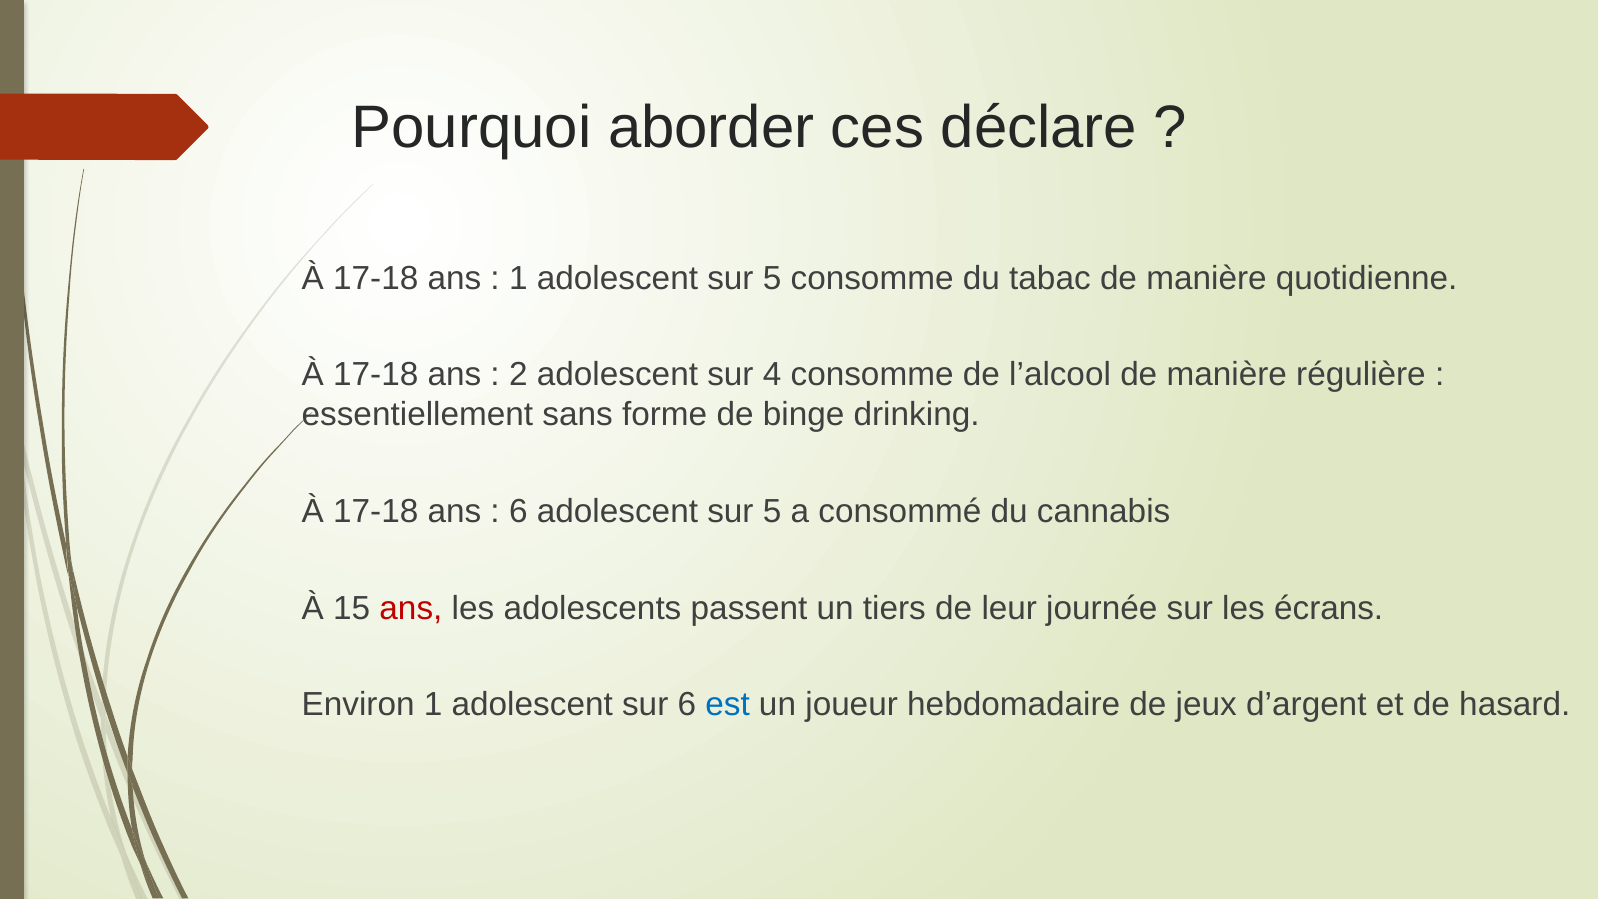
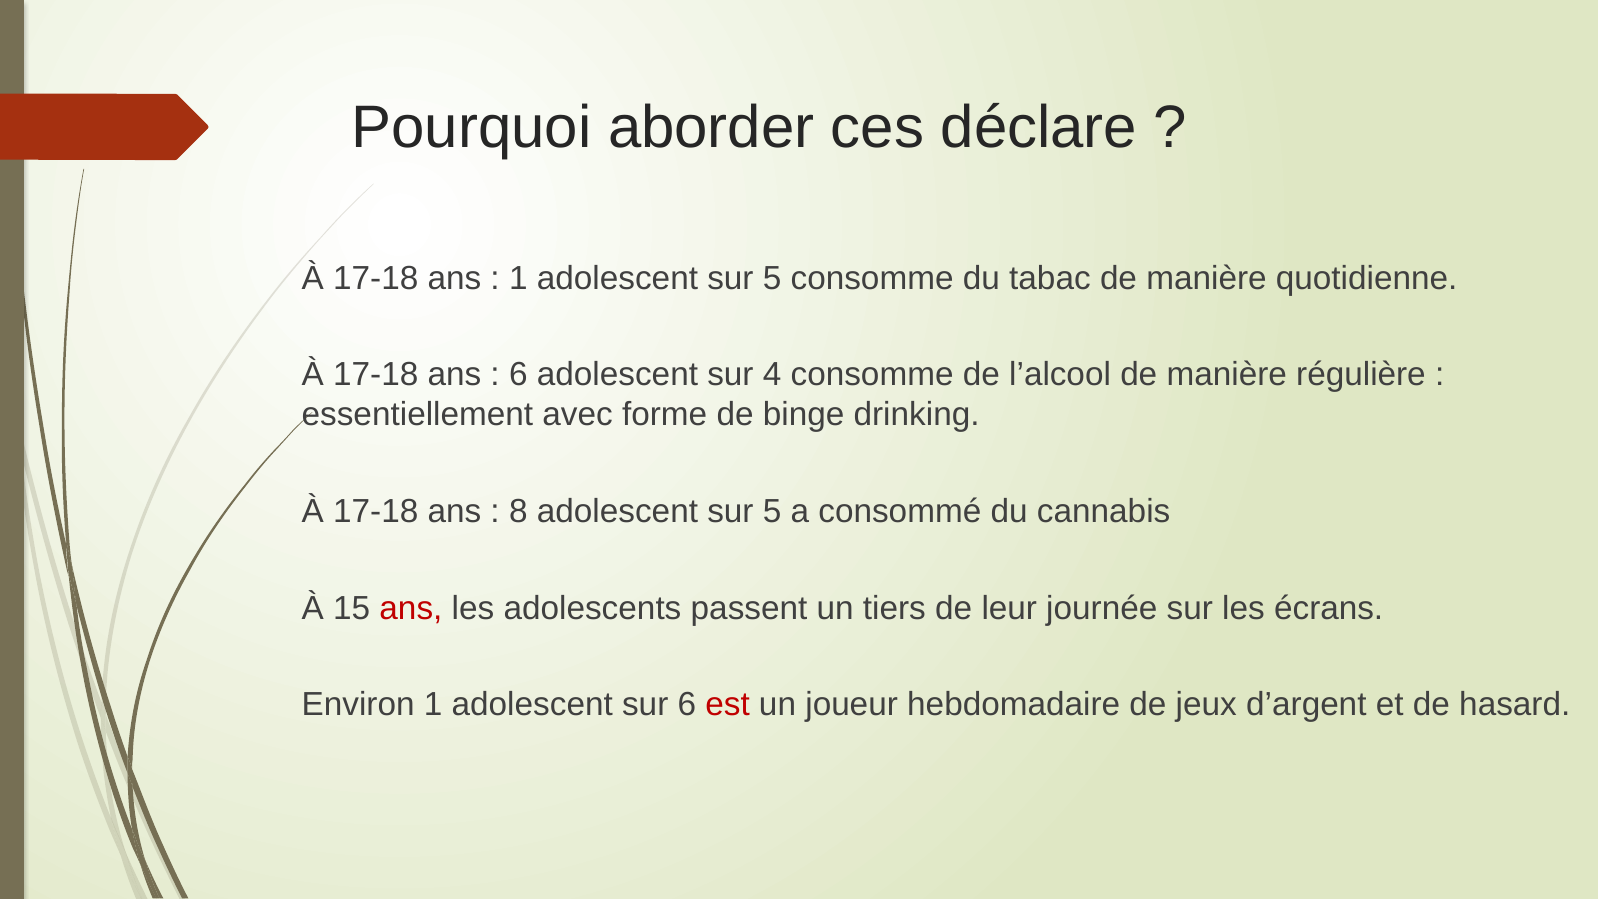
2: 2 -> 6 (518, 375)
sans: sans -> avec (578, 415)
6: 6 -> 8 (518, 511)
est colour: blue -> red (728, 705)
